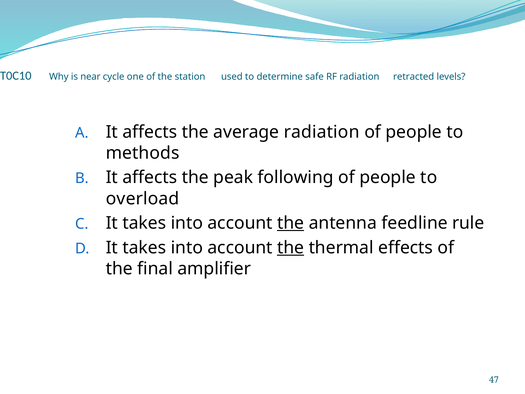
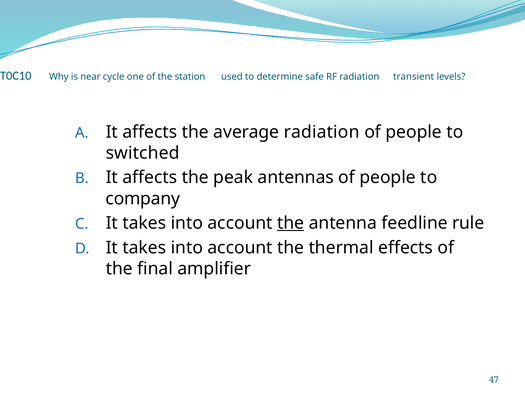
retracted: retracted -> transient (414, 77)
methods: methods -> switched (143, 153)
following: following -> antennas (296, 177)
overload: overload -> company (143, 198)
the underline: present -> none (291, 247)
